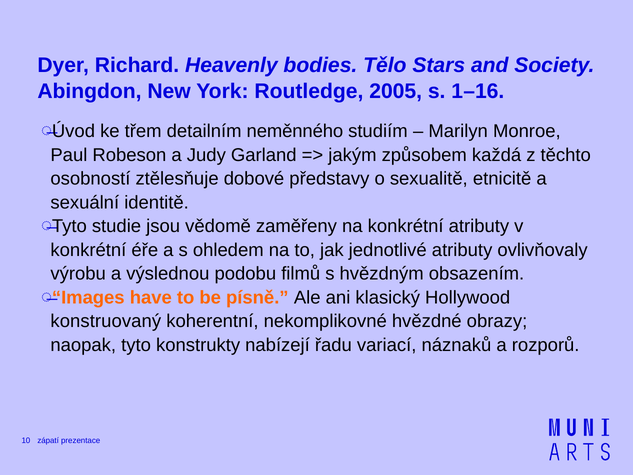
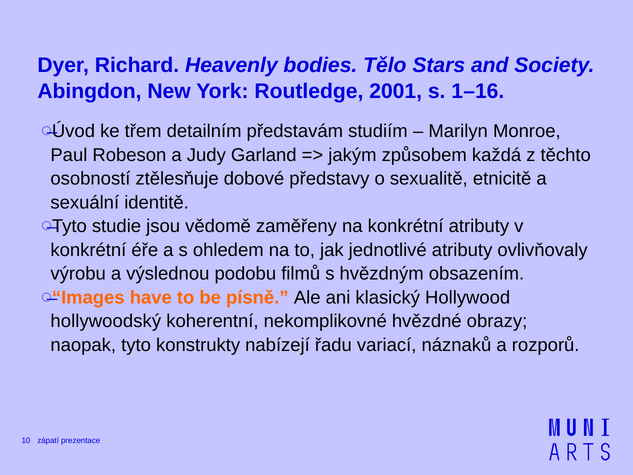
2005: 2005 -> 2001 (396, 91)
neměnného: neměnného -> představám (295, 131)
konstruovaný: konstruovaný -> hollywoodský (106, 321)
